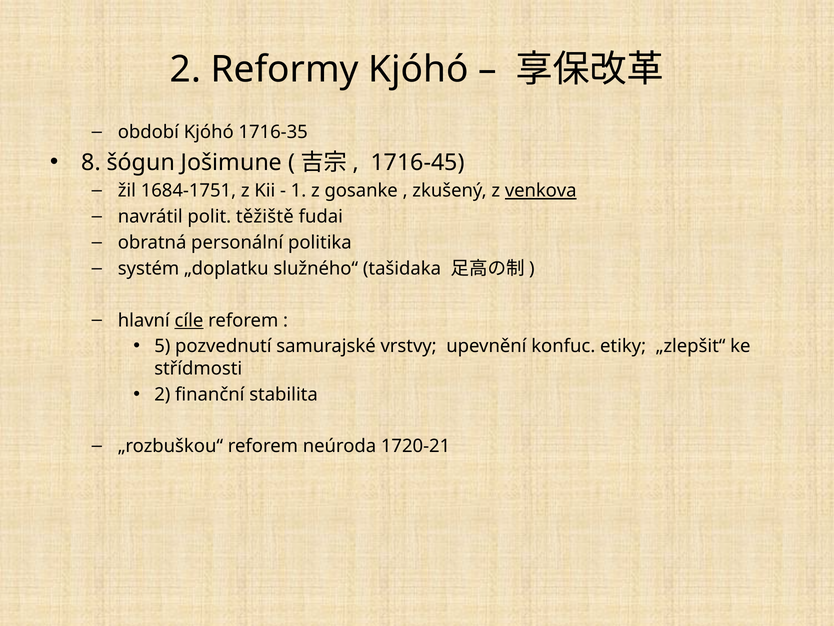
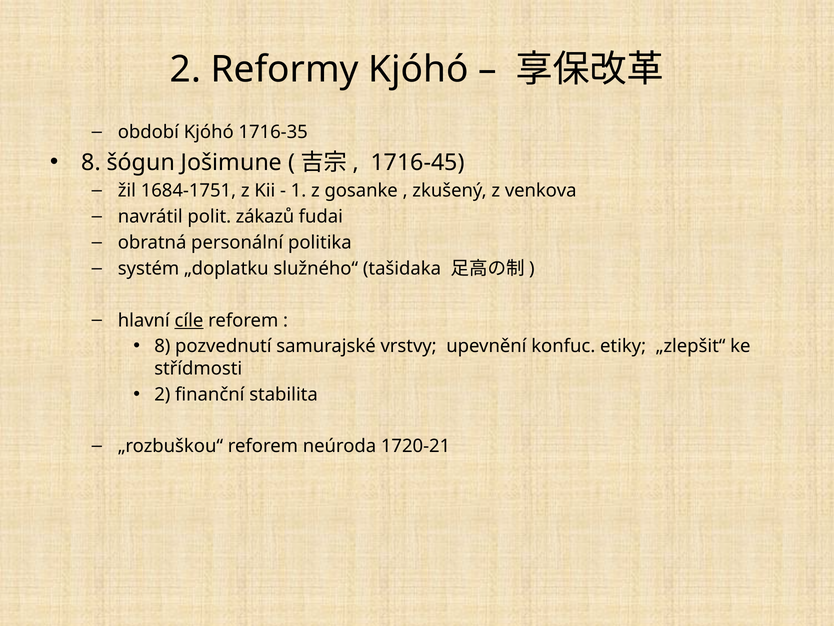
venkova underline: present -> none (541, 191)
těžiště: těžiště -> zákazů (265, 217)
5: 5 -> 8 (162, 346)
